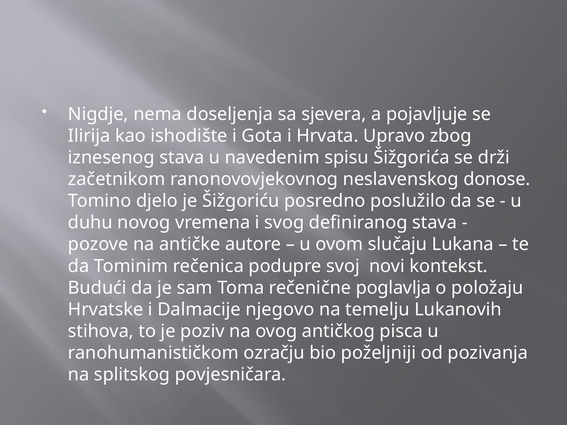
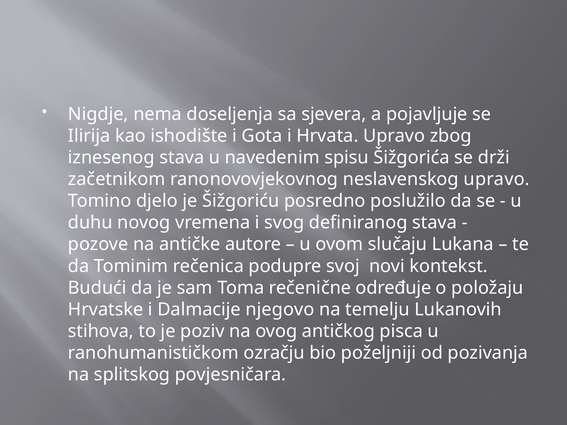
neslavenskog donose: donose -> upravo (497, 179)
poglavlja: poglavlja -> određuje (393, 288)
